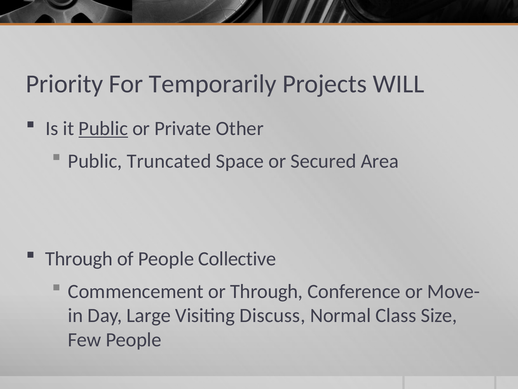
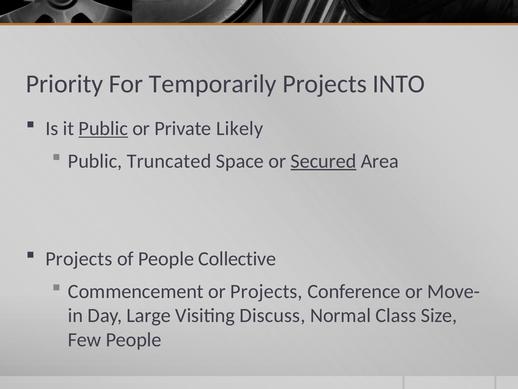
WILL: WILL -> INTO (399, 84)
Other: Other -> Likely (240, 128)
Secured underline: none -> present (323, 161)
Through: Through -> Projects (79, 259)
or Through: Through -> Projects (266, 291)
